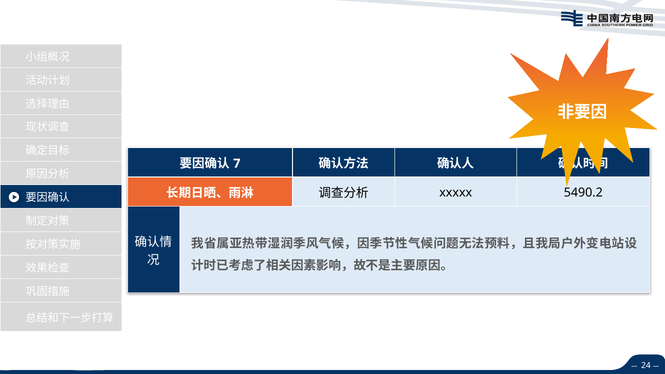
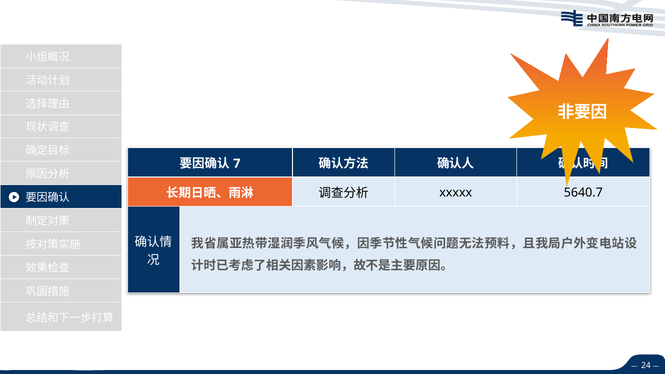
5490.2: 5490.2 -> 5640.7 (583, 192)
